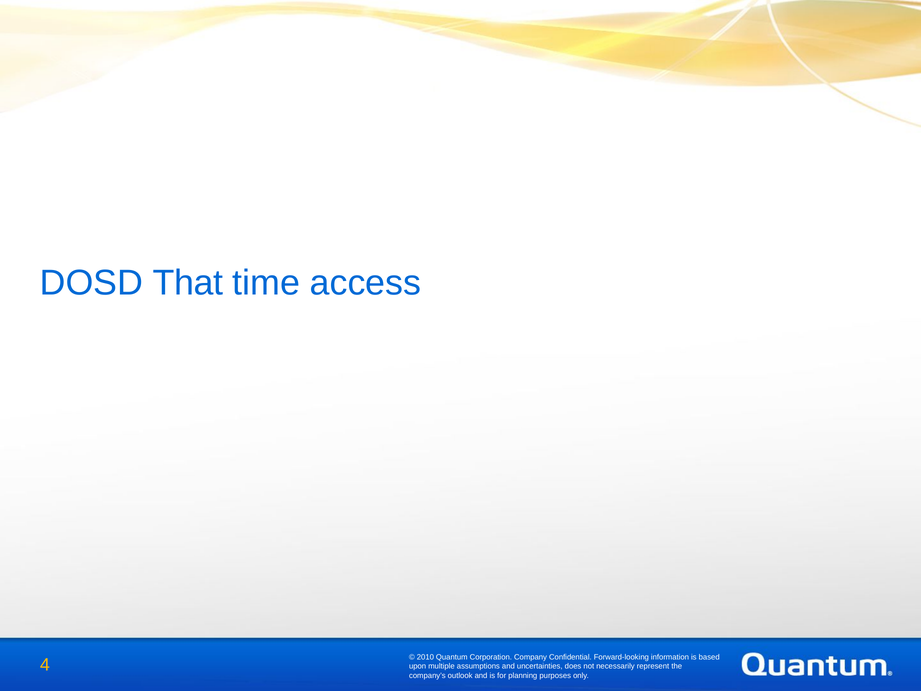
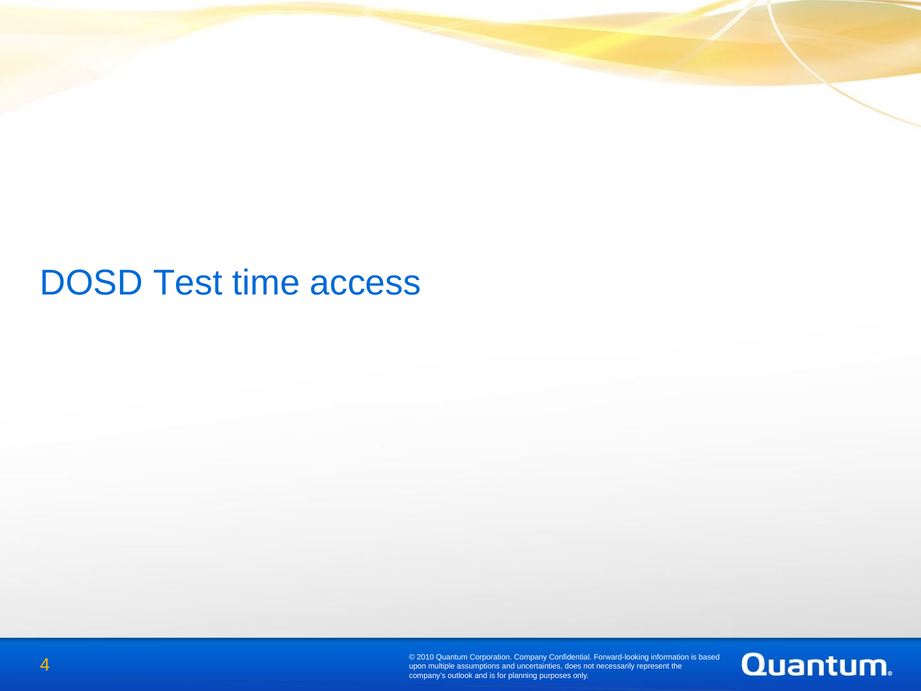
That: That -> Test (188, 283)
